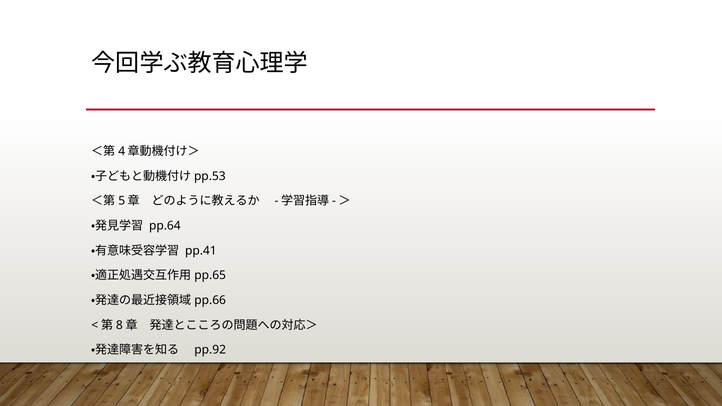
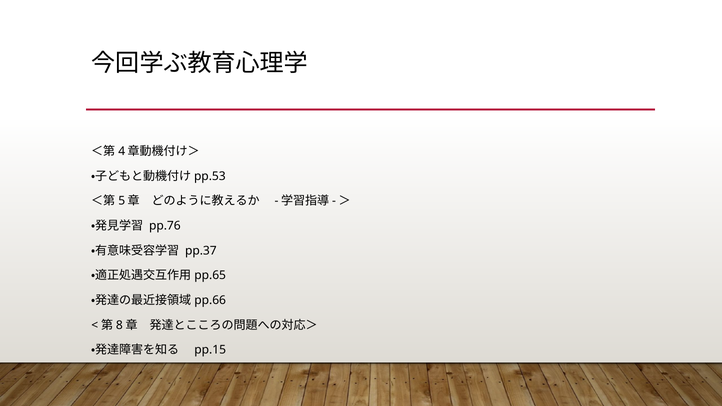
pp.64: pp.64 -> pp.76 (165, 226)
pp.41: pp.41 -> pp.37 (201, 251)
pp.92: pp.92 -> pp.15 (210, 350)
